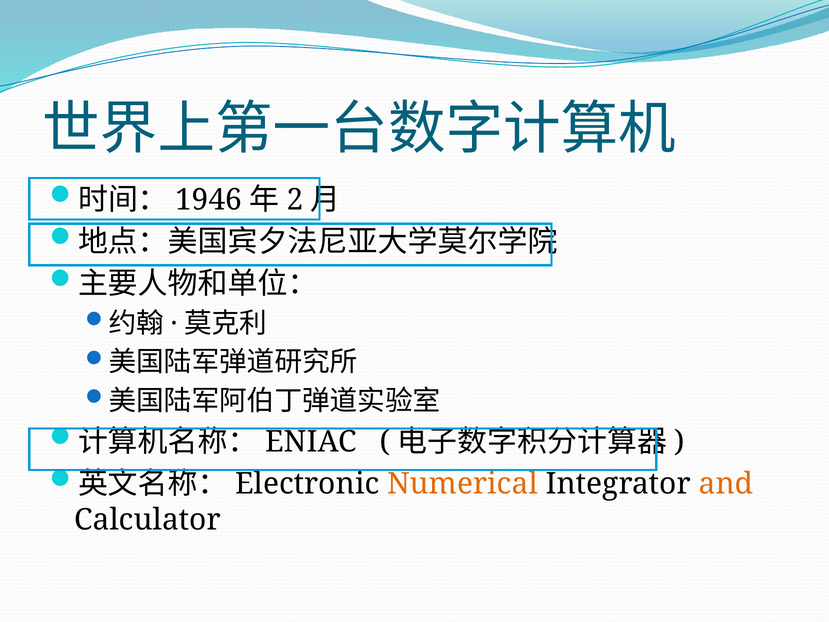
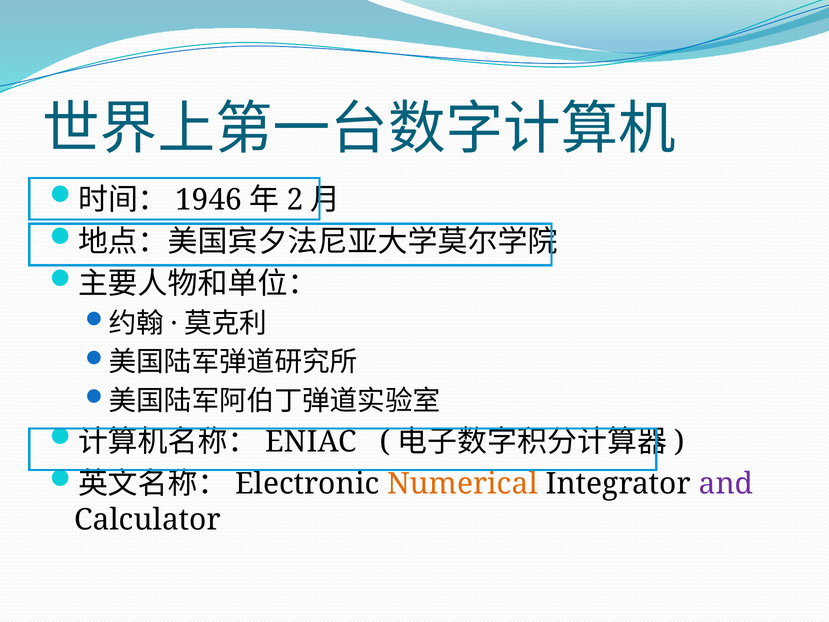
and colour: orange -> purple (726, 484)
